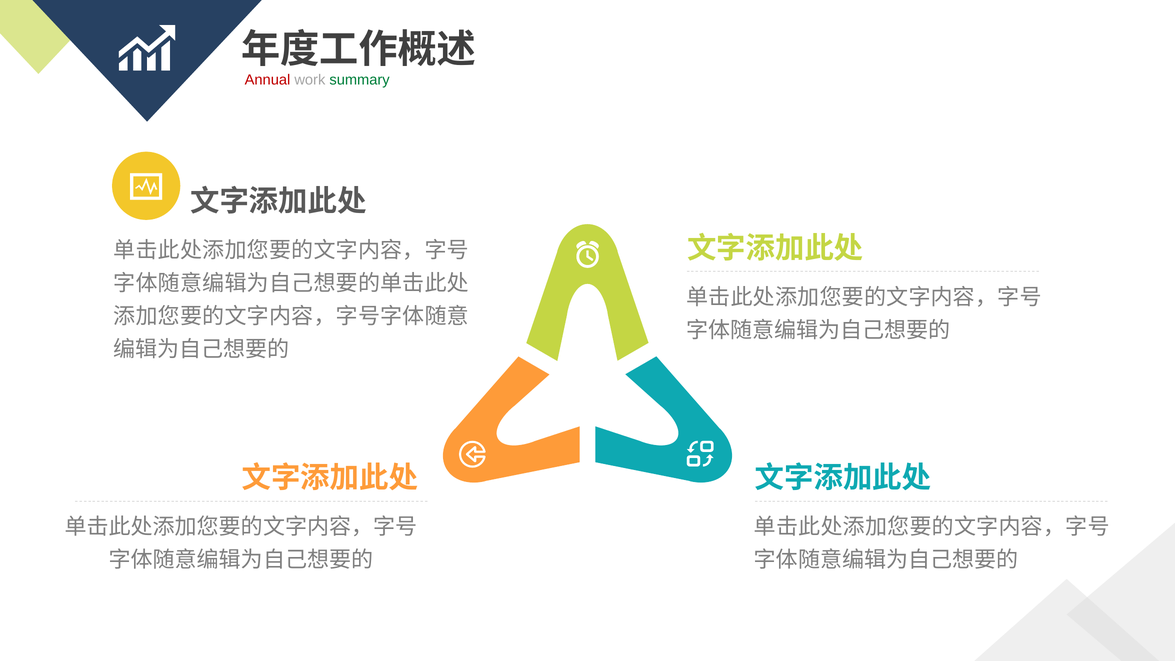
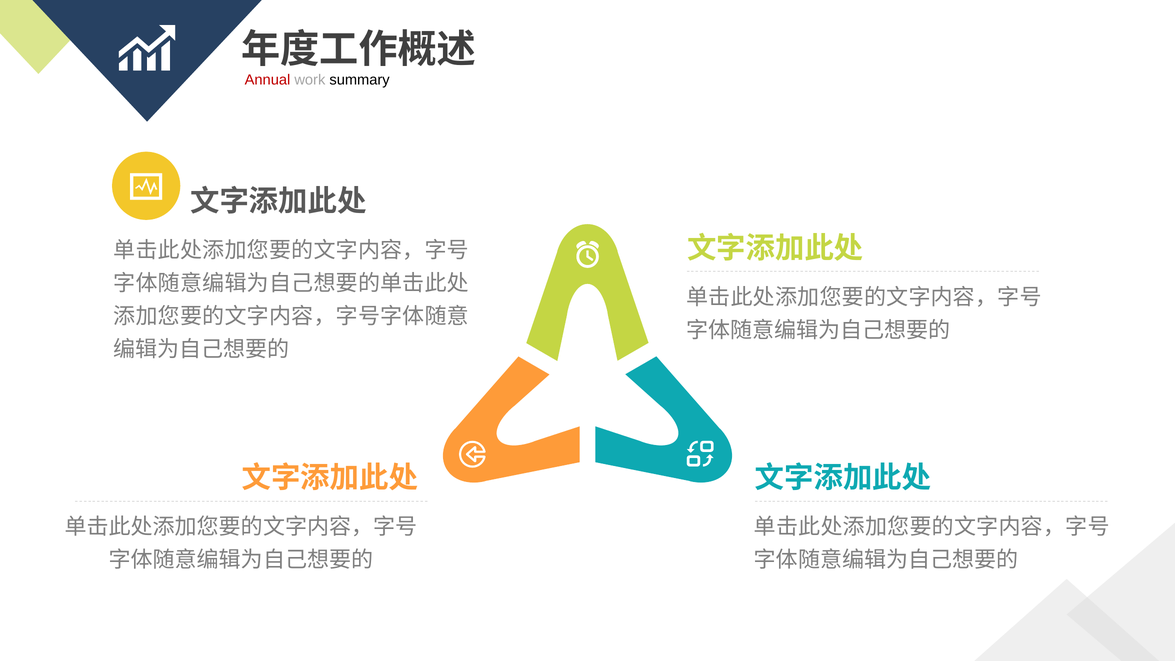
summary colour: green -> black (360, 80)
